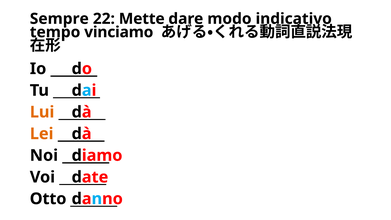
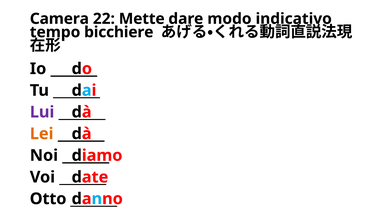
Sempre: Sempre -> Camera (59, 19)
vinciamo: vinciamo -> bicchiere (119, 32)
Lui colour: orange -> purple (42, 112)
